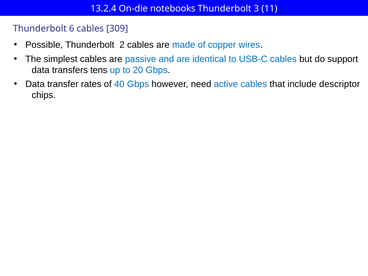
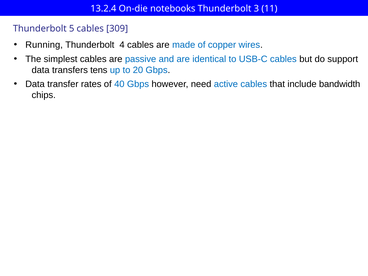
6: 6 -> 5 (72, 28)
Possible: Possible -> Running (44, 45)
2: 2 -> 4 (122, 45)
descriptor: descriptor -> bandwidth (340, 84)
